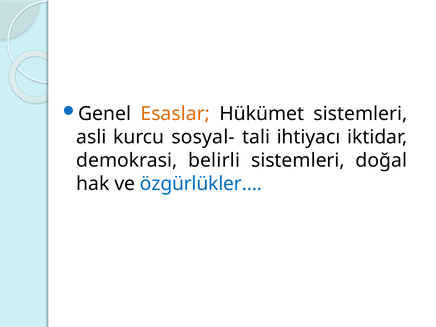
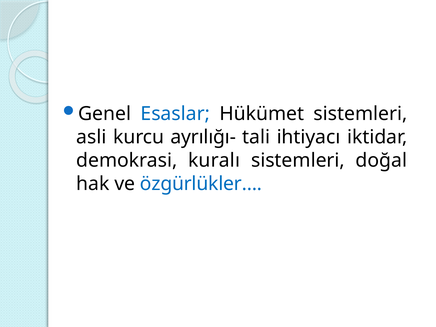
Esaslar colour: orange -> blue (175, 114)
sosyal-: sosyal- -> ayrılığı- (203, 137)
belirli: belirli -> kuralı (214, 160)
